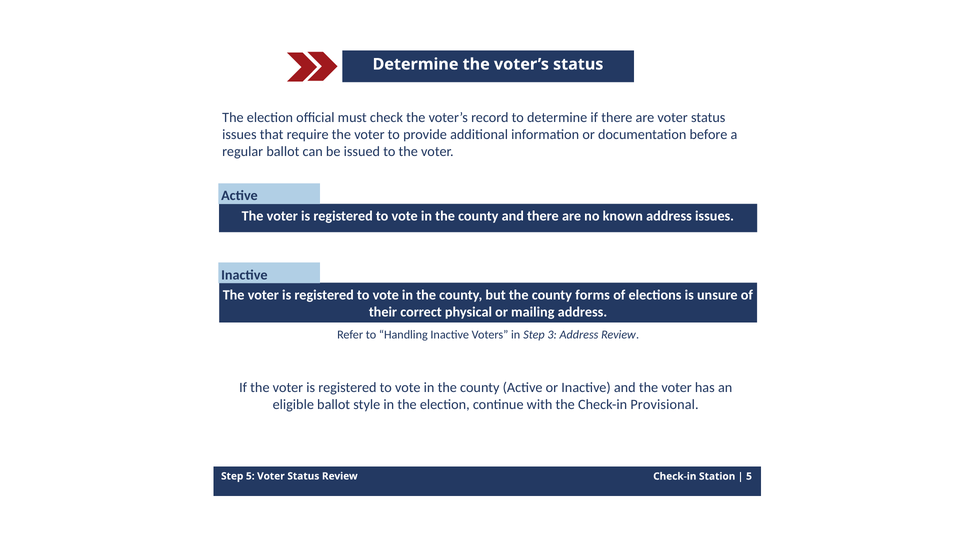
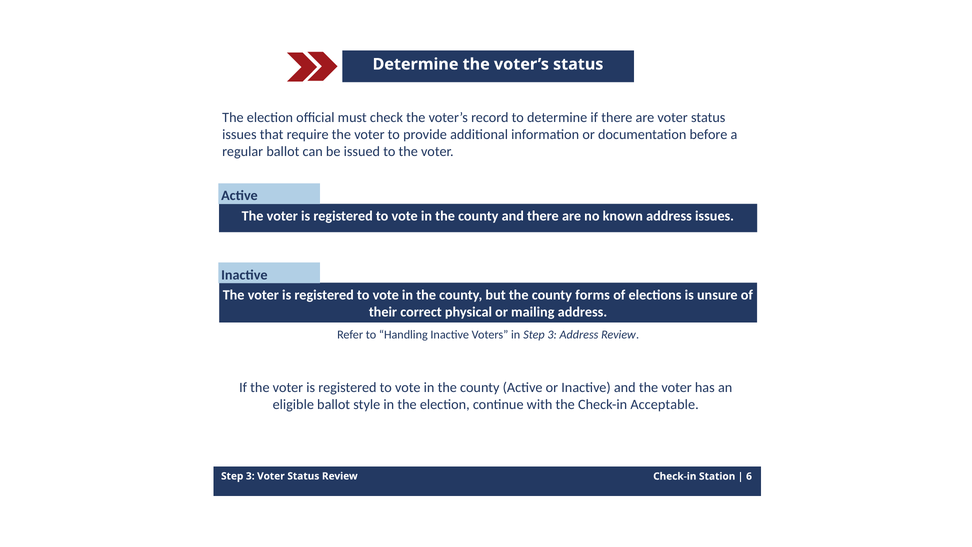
Provisional: Provisional -> Acceptable (665, 405)
5: 5 -> 3 (250, 476)
5: 5 -> 6 (749, 476)
